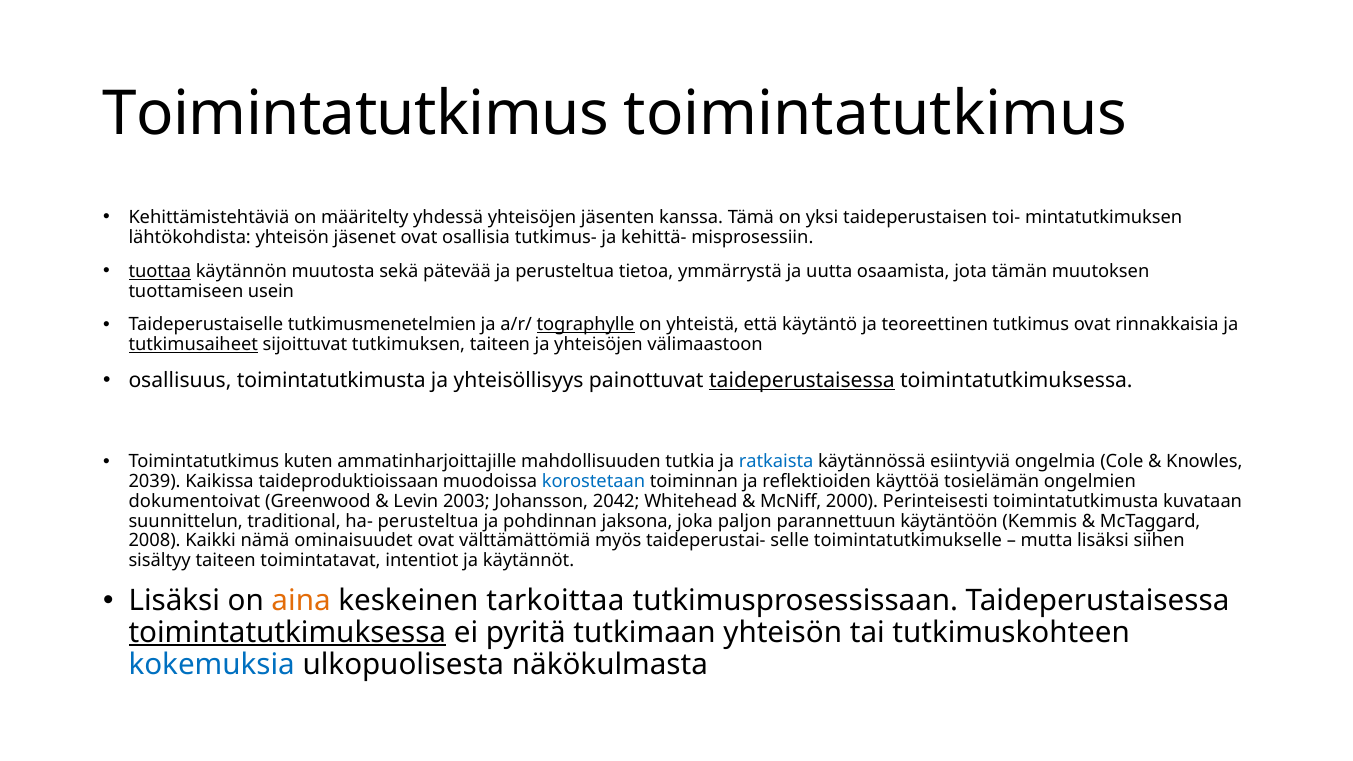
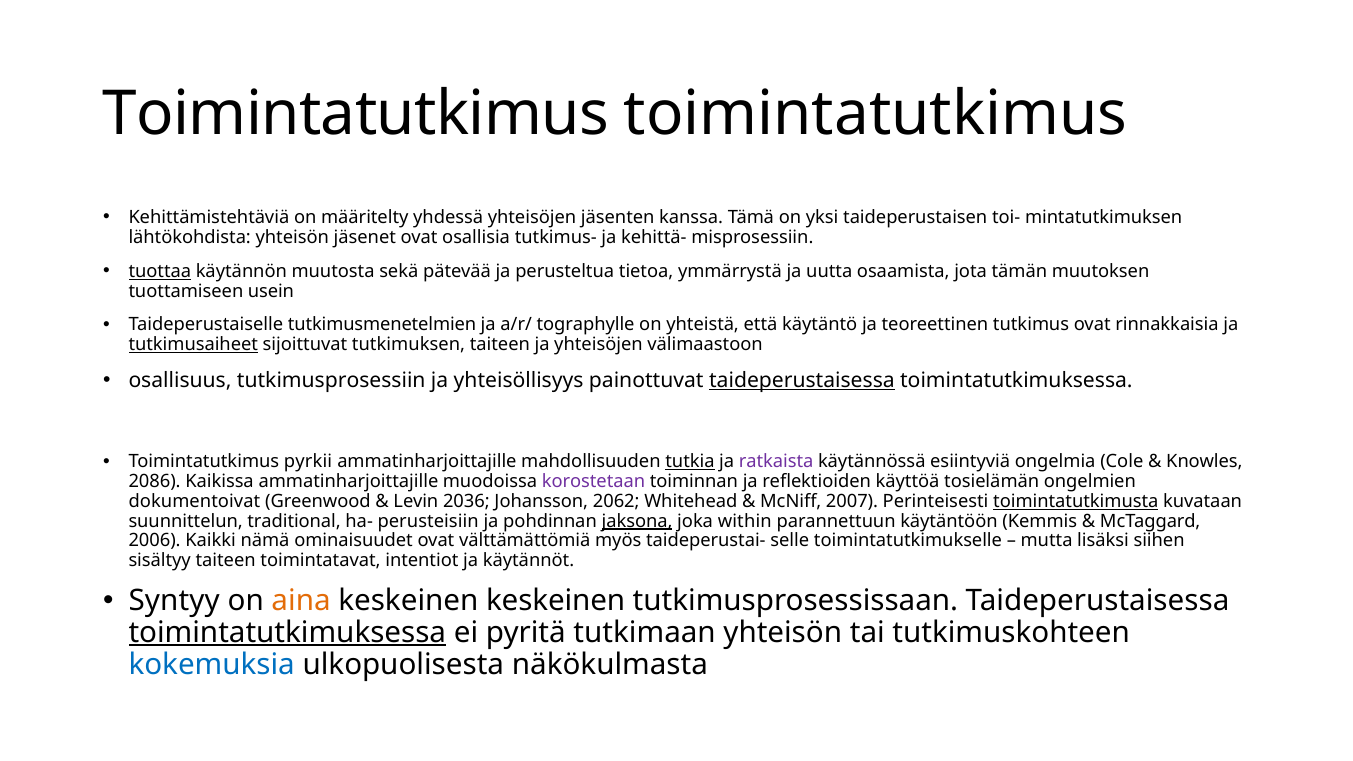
tographylle underline: present -> none (586, 325)
osallisuus toimintatutkimusta: toimintatutkimusta -> tutkimusprosessiin (331, 380)
kuten: kuten -> pyrkii (308, 462)
tutkia underline: none -> present (690, 462)
ratkaista colour: blue -> purple (776, 462)
2039: 2039 -> 2086 (155, 482)
Kaikissa taideproduktioissaan: taideproduktioissaan -> ammatinharjoittajille (348, 482)
korostetaan colour: blue -> purple (593, 482)
2003: 2003 -> 2036 (466, 501)
2042: 2042 -> 2062 (616, 501)
2000: 2000 -> 2007 (852, 501)
toimintatutkimusta underline: none -> present (1076, 501)
ha- perusteltua: perusteltua -> perusteisiin (428, 521)
jaksona underline: none -> present (637, 521)
paljon: paljon -> within (745, 521)
2008: 2008 -> 2006 (155, 541)
Lisäksi: Lisäksi -> Syntyy (174, 601)
keskeinen tarkoittaa: tarkoittaa -> keskeinen (556, 601)
